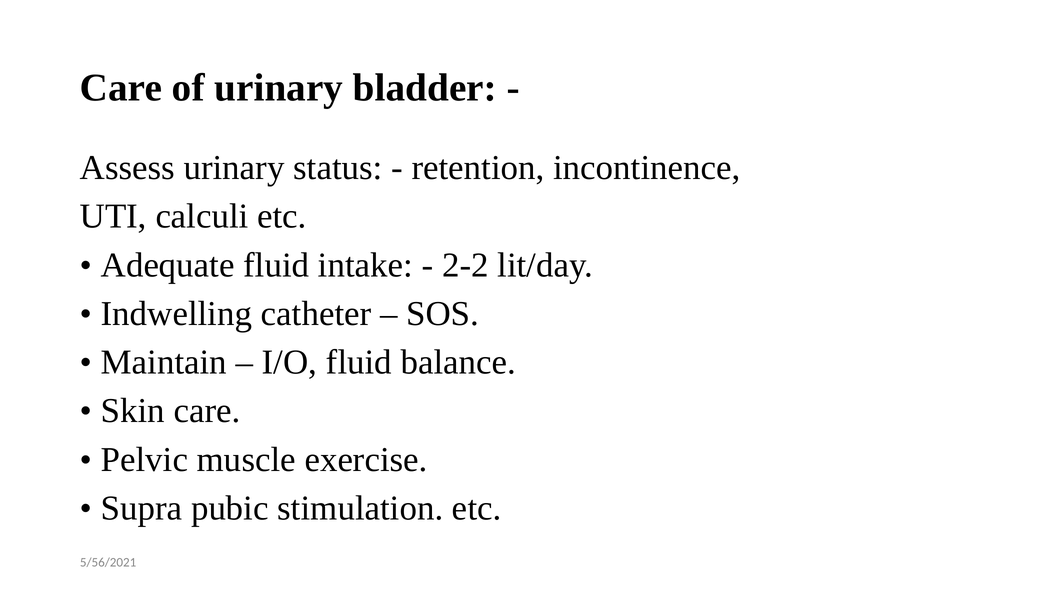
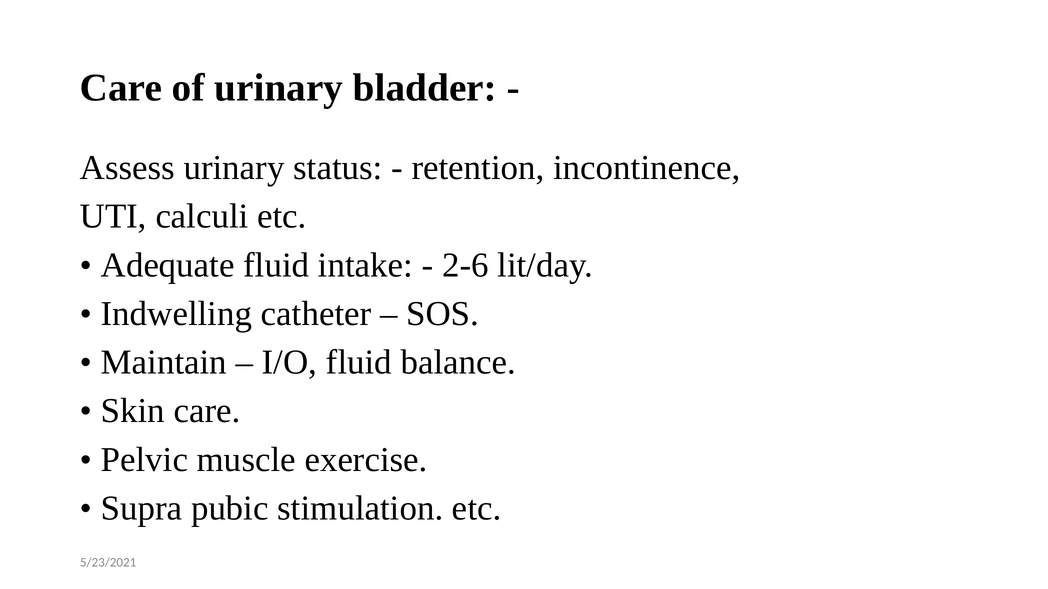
2-2: 2-2 -> 2-6 (465, 265)
5/56/2021: 5/56/2021 -> 5/23/2021 (108, 563)
